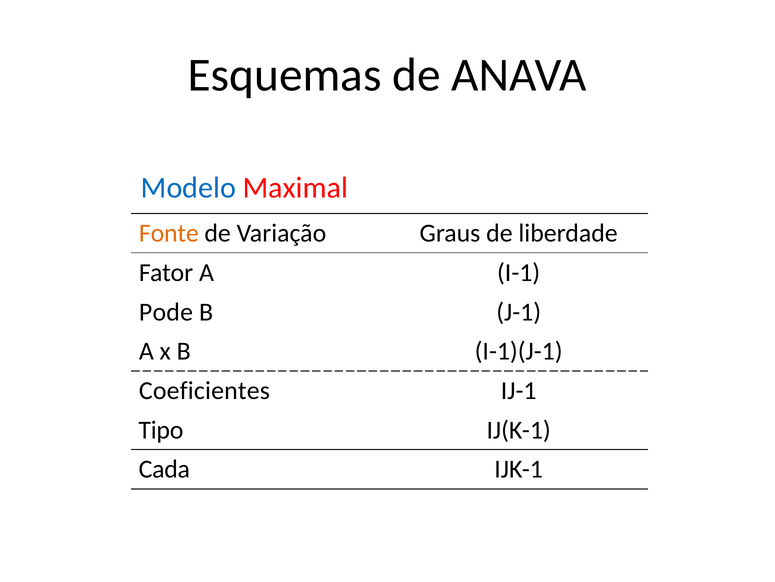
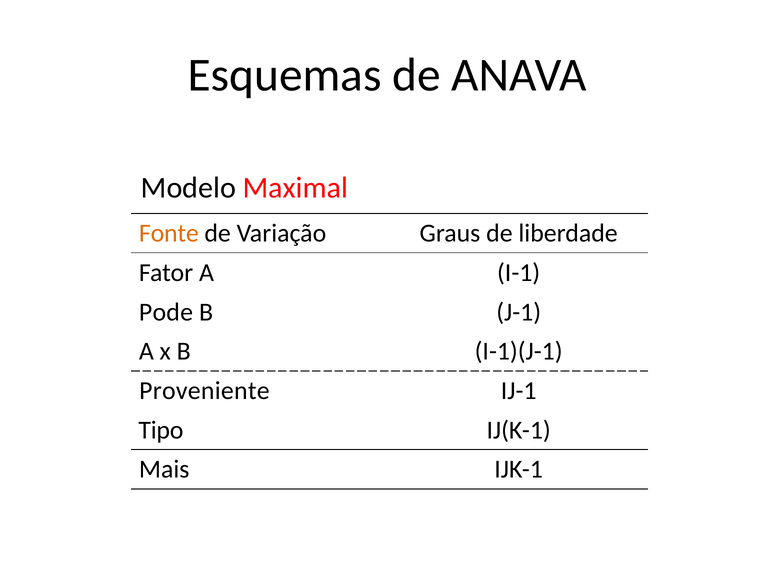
Modelo colour: blue -> black (188, 187)
Coeficientes: Coeficientes -> Proveniente (204, 390)
Cada: Cada -> Mais (164, 469)
